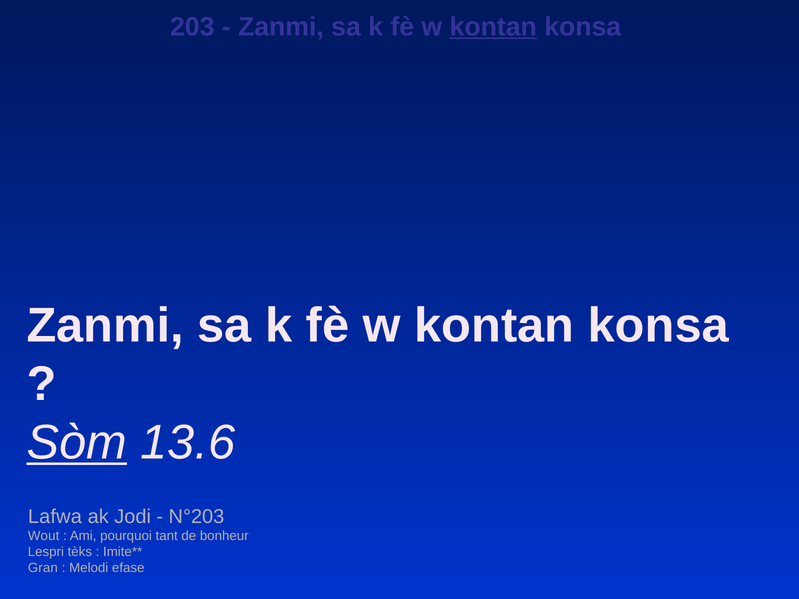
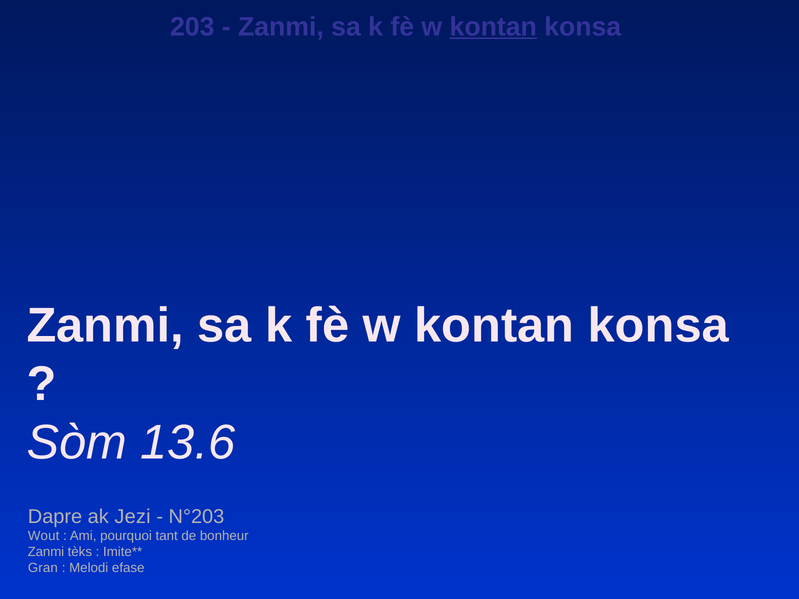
Sòm underline: present -> none (77, 443)
Lafwa: Lafwa -> Dapre (55, 517)
Jodi: Jodi -> Jezi (133, 517)
Lespri: Lespri -> Zanmi (46, 552)
